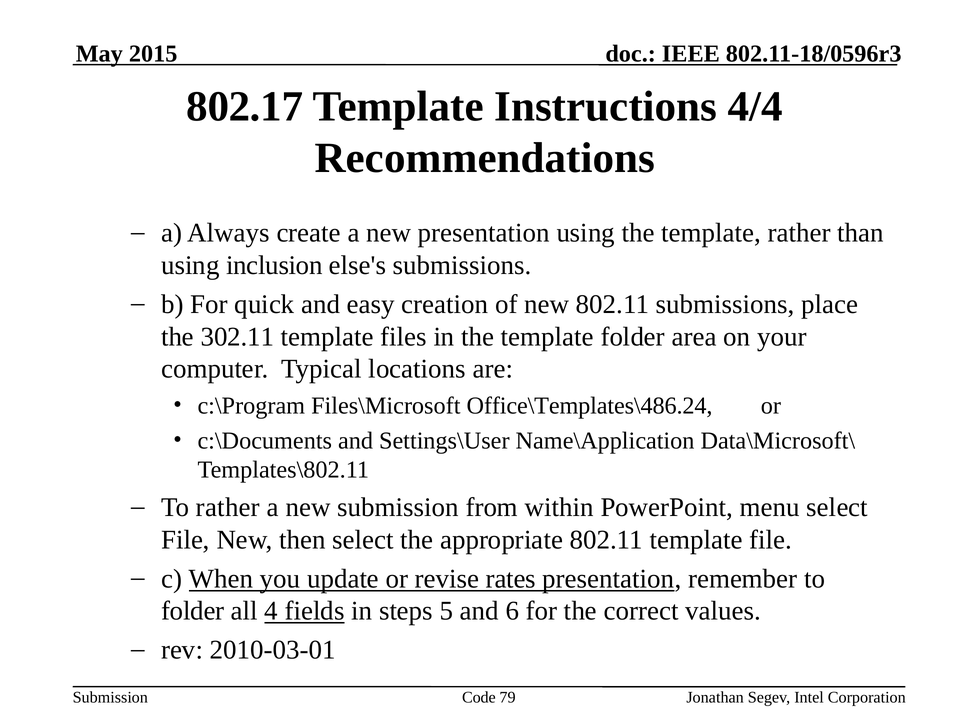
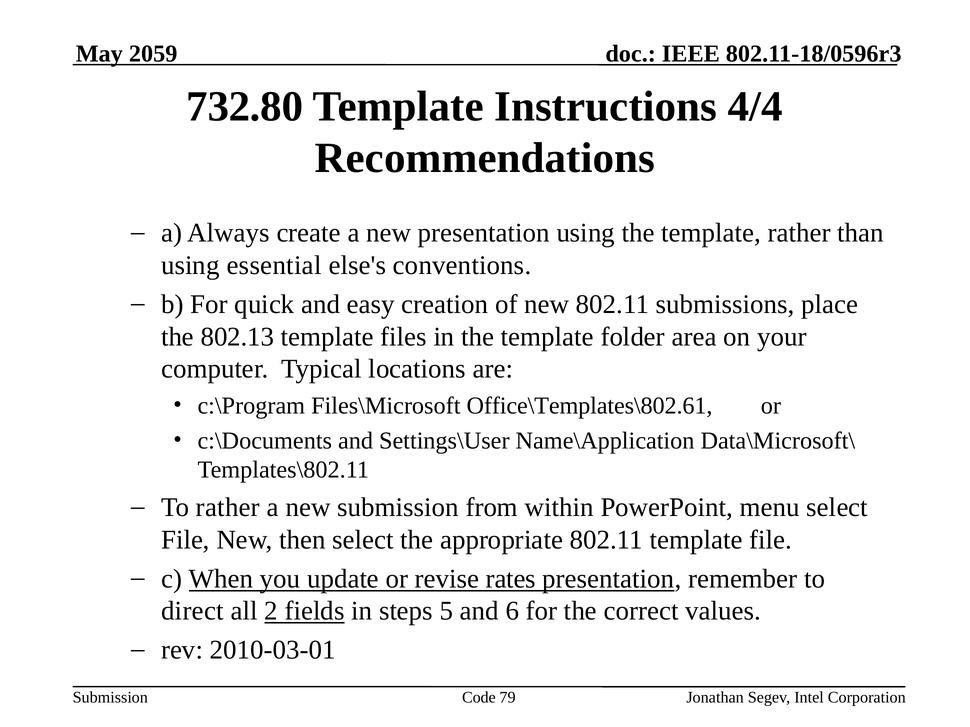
2015: 2015 -> 2059 (153, 54)
802.17: 802.17 -> 732.80 (245, 106)
inclusion: inclusion -> essential (274, 265)
else's submissions: submissions -> conventions (462, 265)
302.11: 302.11 -> 802.13 (237, 337)
Office\Templates\486.24: Office\Templates\486.24 -> Office\Templates\802.61 (590, 406)
folder: folder -> direct (192, 611)
4: 4 -> 2 (271, 611)
